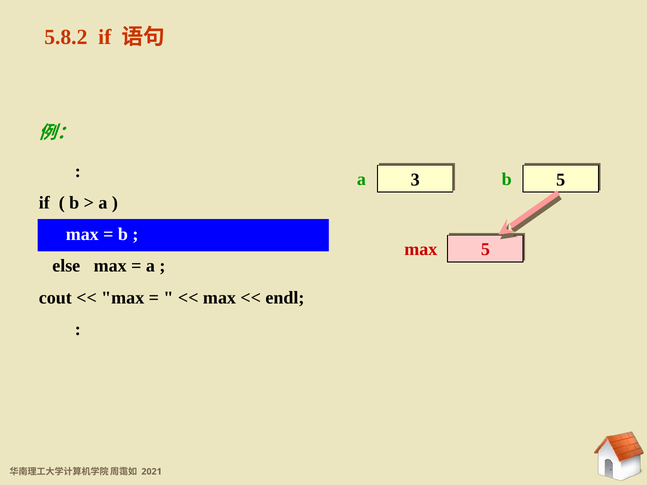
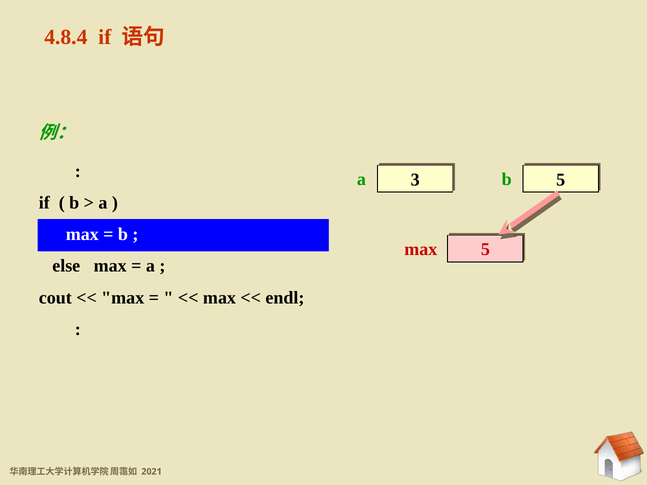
5.8.2: 5.8.2 -> 4.8.4 (66, 37)
